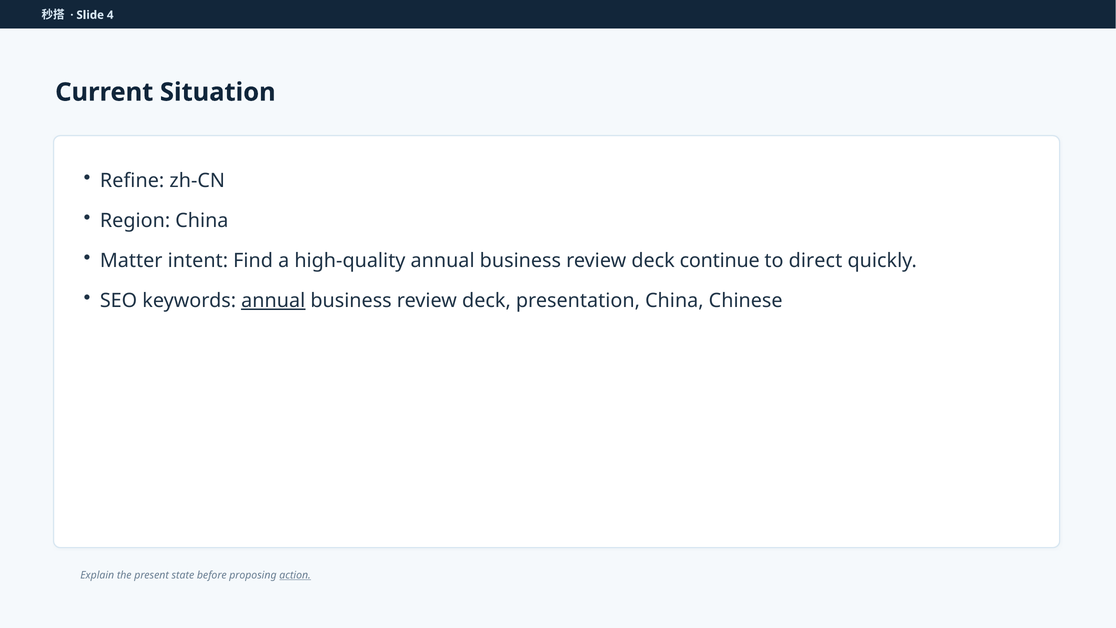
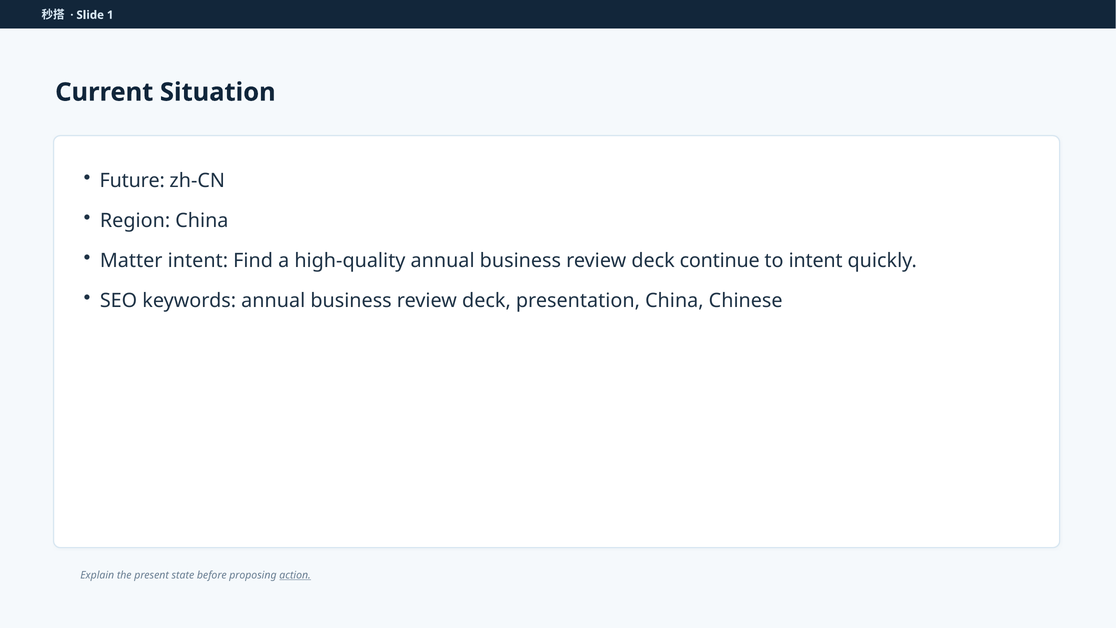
4: 4 -> 1 (110, 15)
Refine: Refine -> Future (132, 181)
to direct: direct -> intent (816, 261)
annual underline: present -> none (273, 301)
